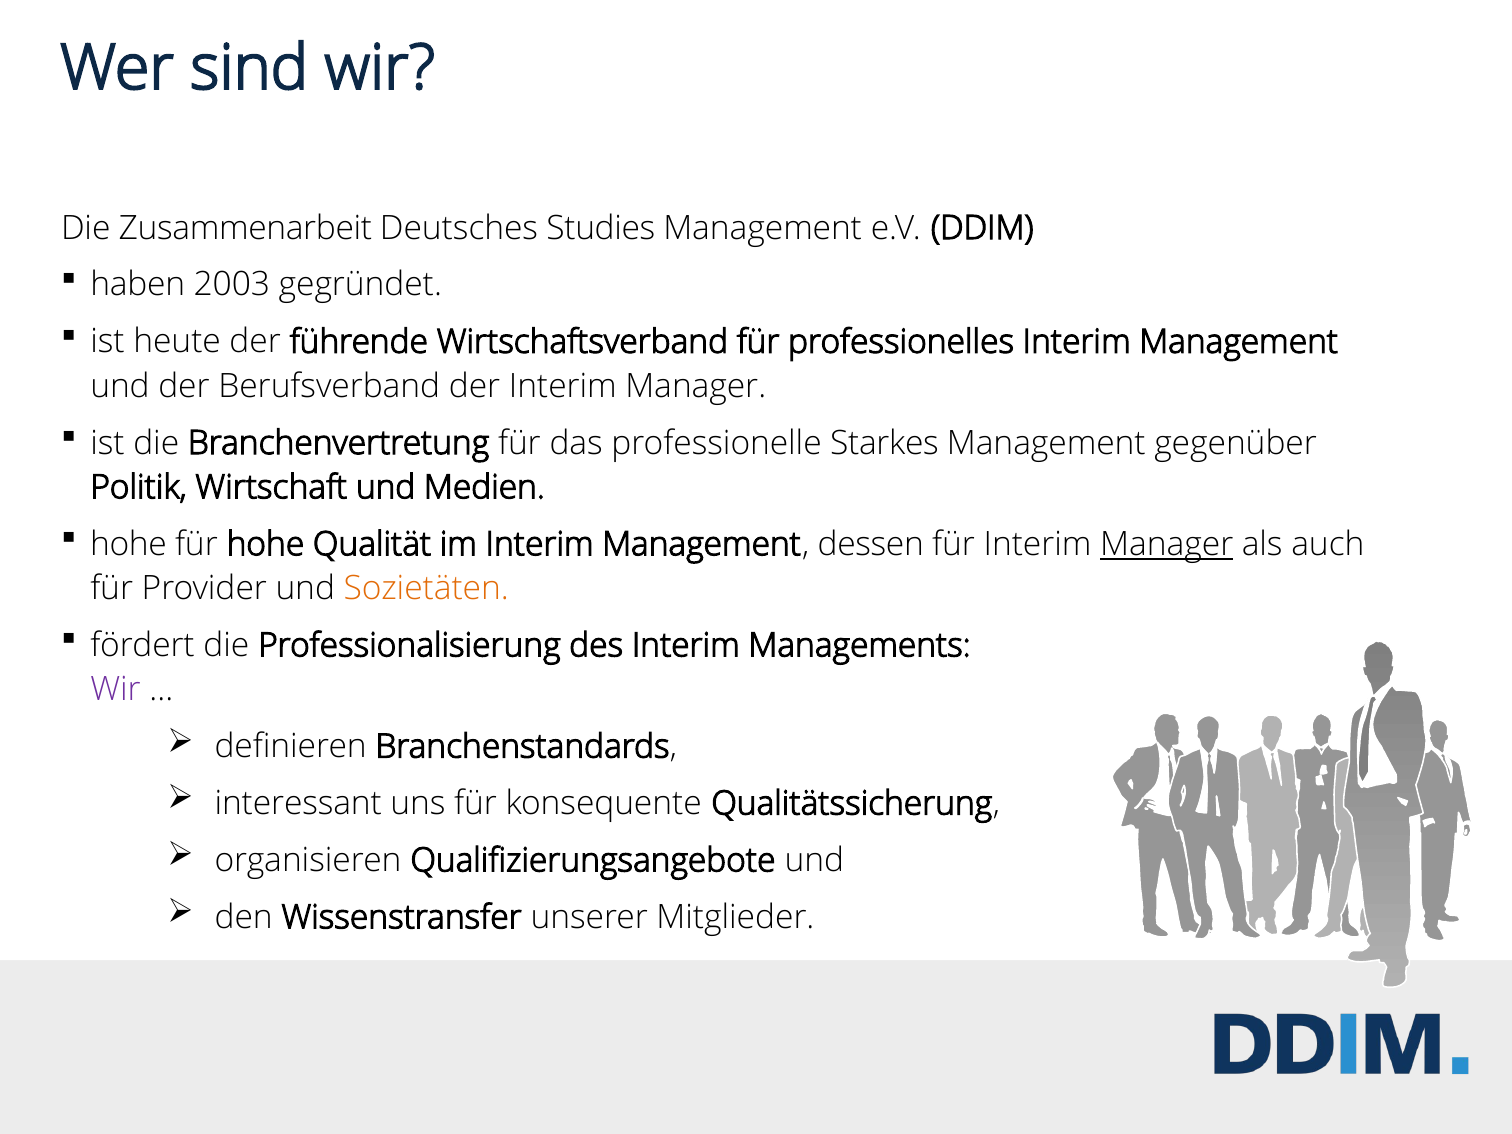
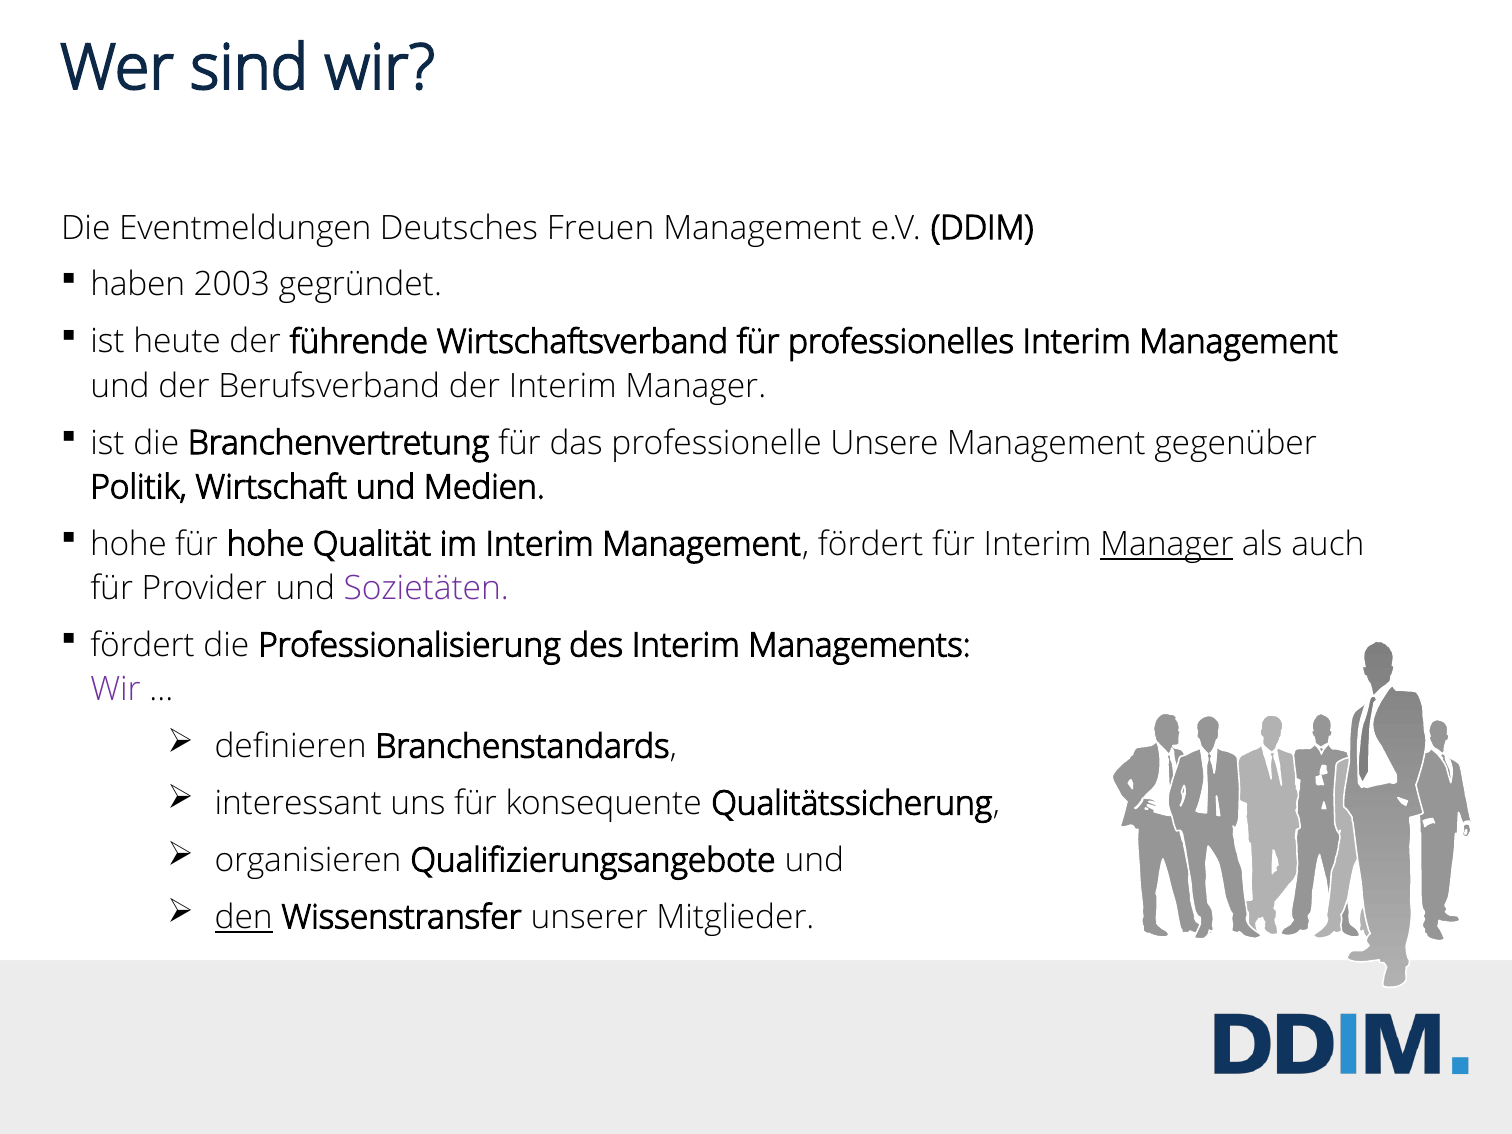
Zusammenarbeit: Zusammenarbeit -> Eventmeldungen (245, 228)
Studies: Studies -> Freuen (601, 228)
Starkes: Starkes -> Unsere (884, 443)
Management dessen: dessen -> fördert (871, 544)
Sozietäten colour: orange -> purple (426, 588)
den underline: none -> present (244, 917)
